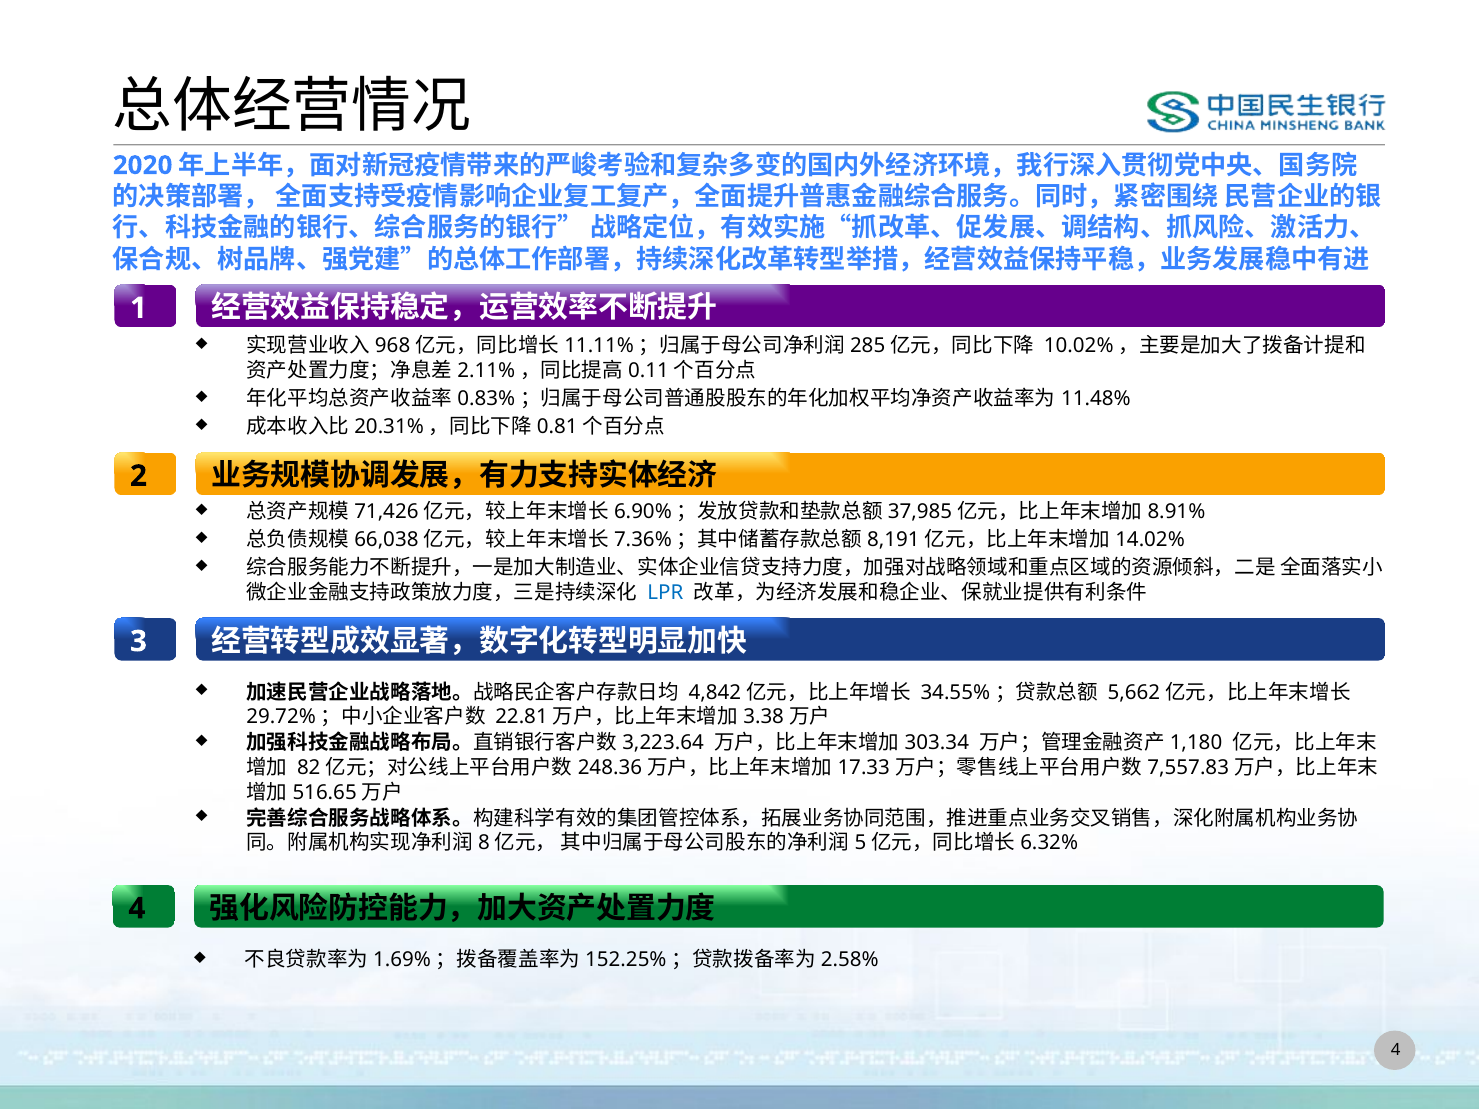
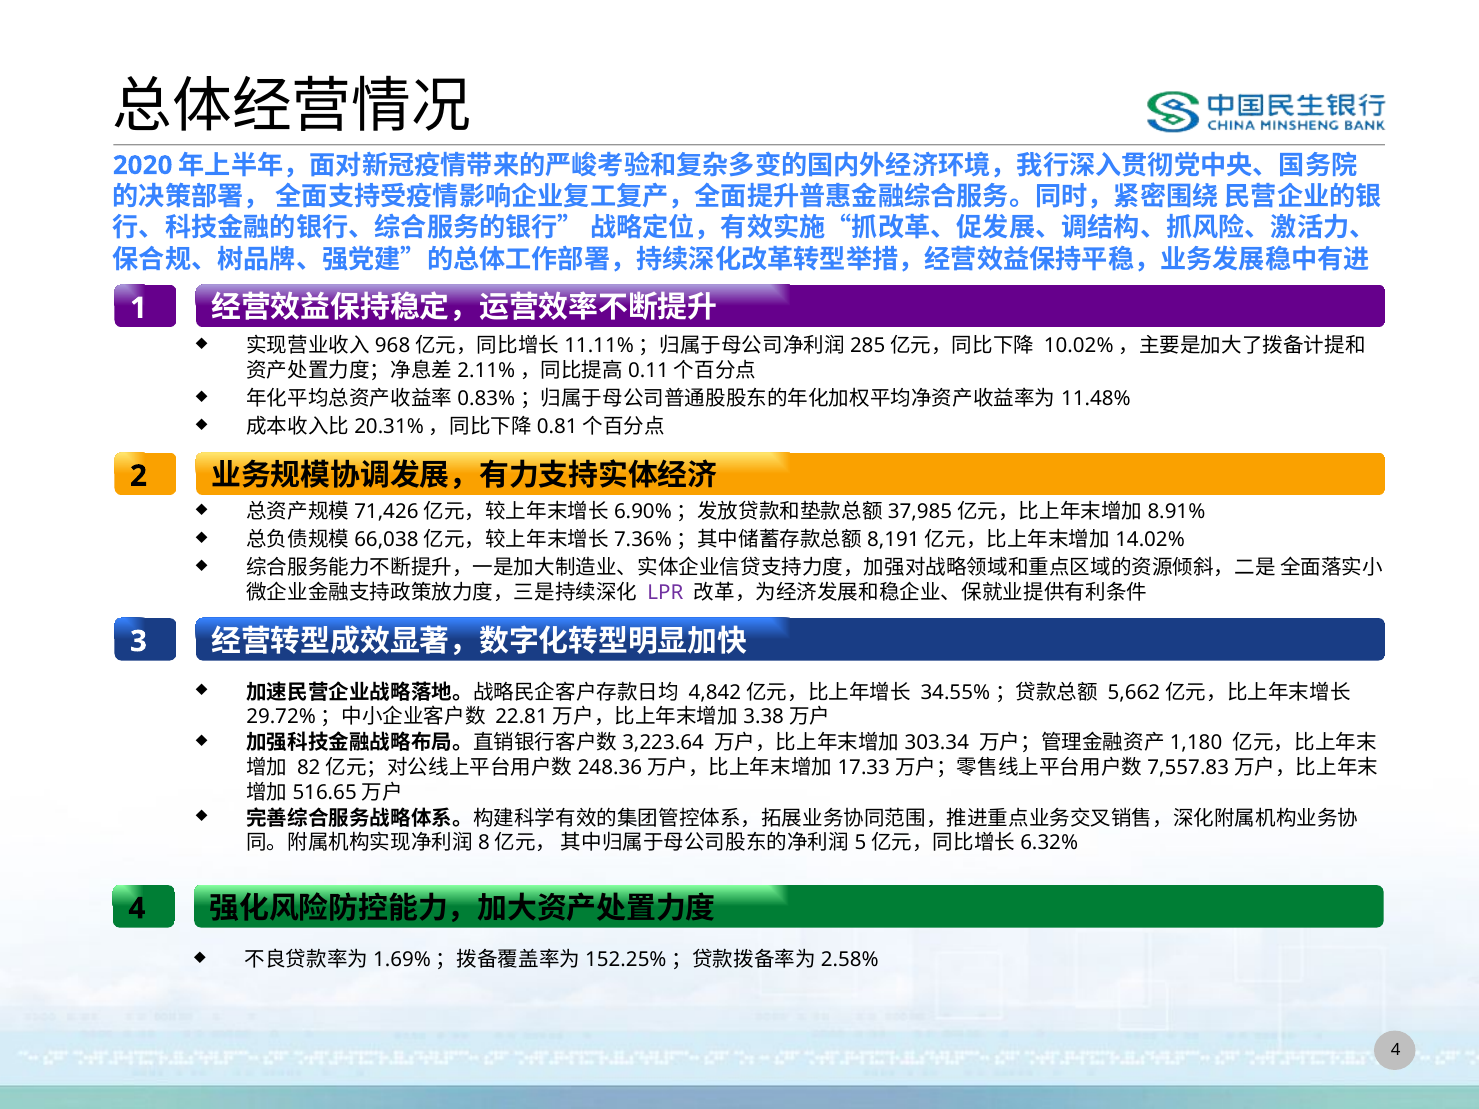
LPR colour: blue -> purple (665, 593)
